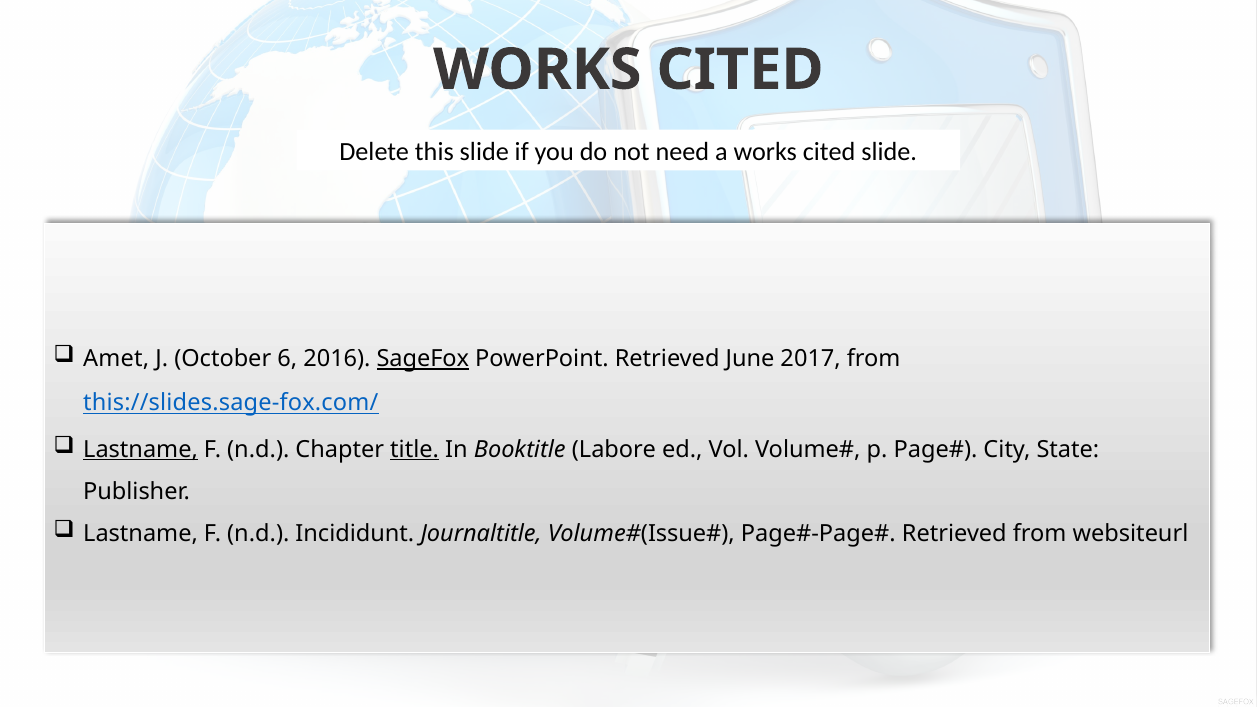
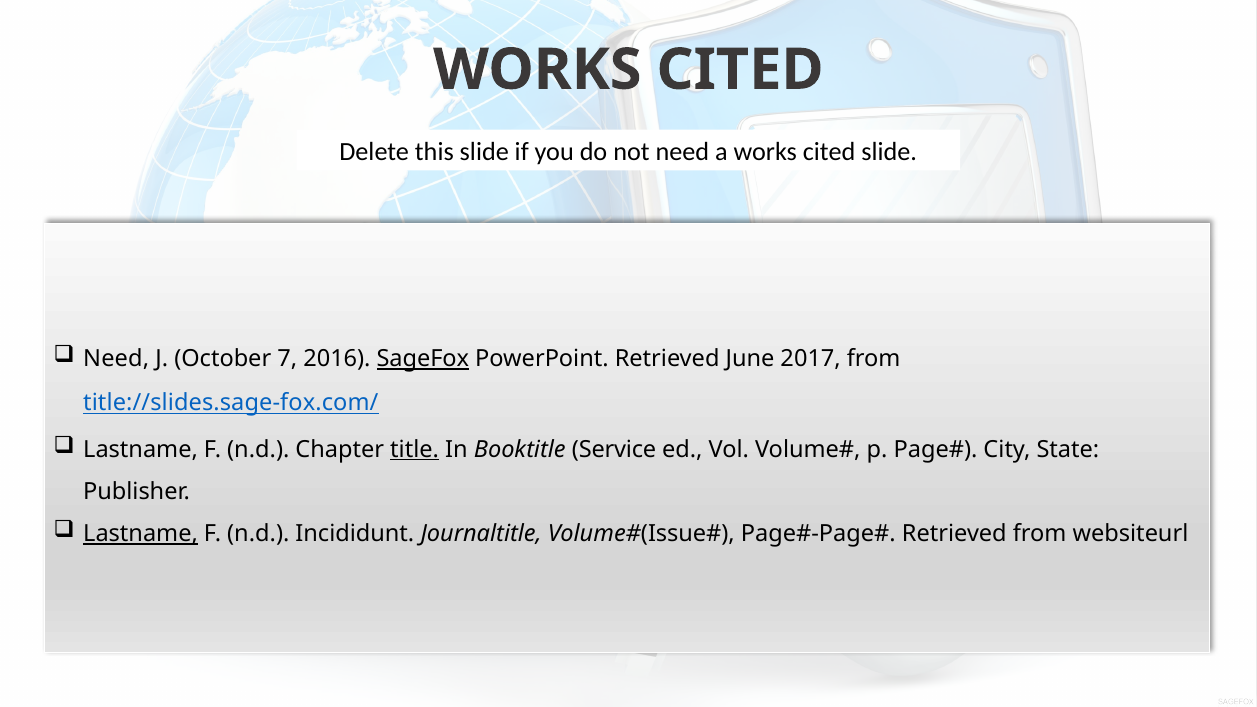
Amet: Amet -> Need (116, 359)
6: 6 -> 7 (287, 359)
this://slides.sage-fox.com/: this://slides.sage-fox.com/ -> title://slides.sage-fox.com/ (231, 403)
Lastname underline: present -> none (141, 449)
Labore: Labore -> Service (614, 449)
Lastname underline: none -> present (141, 534)
